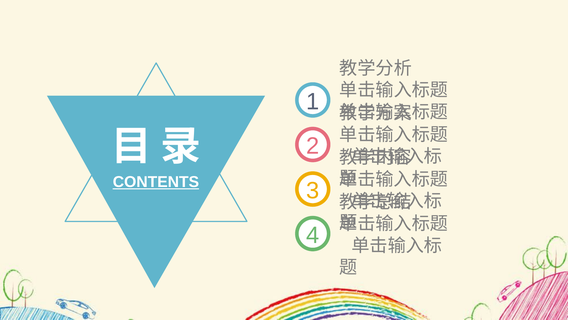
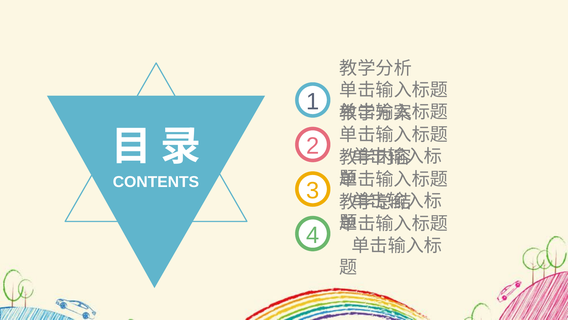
CONTENTS underline: present -> none (156, 182)
